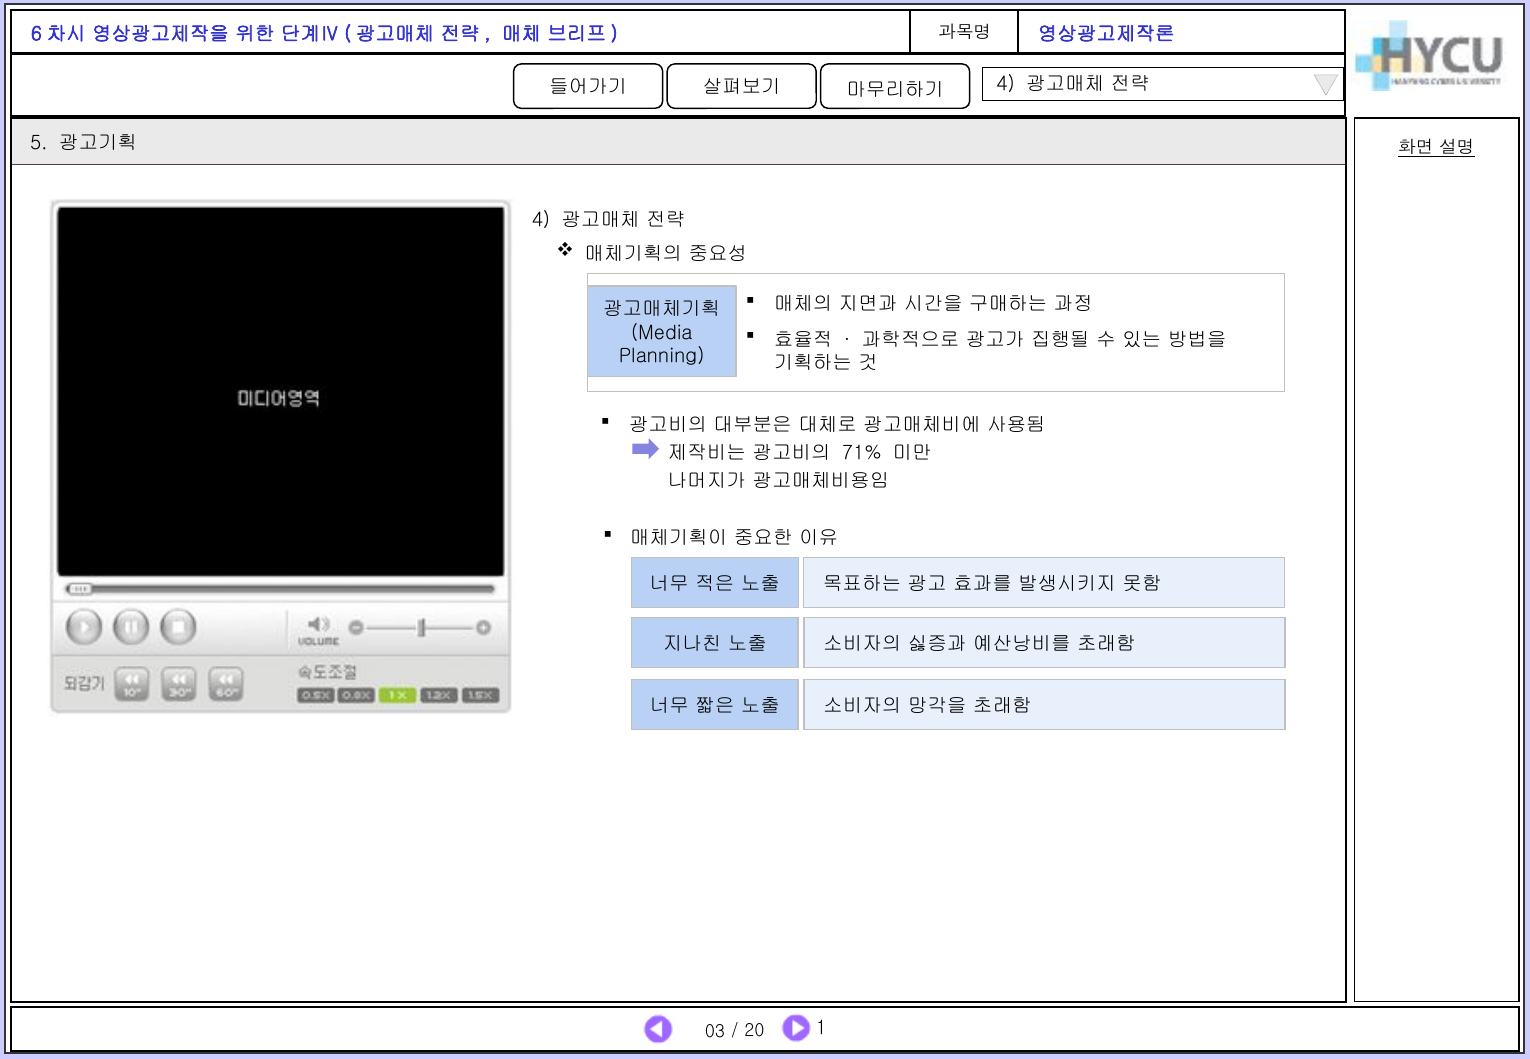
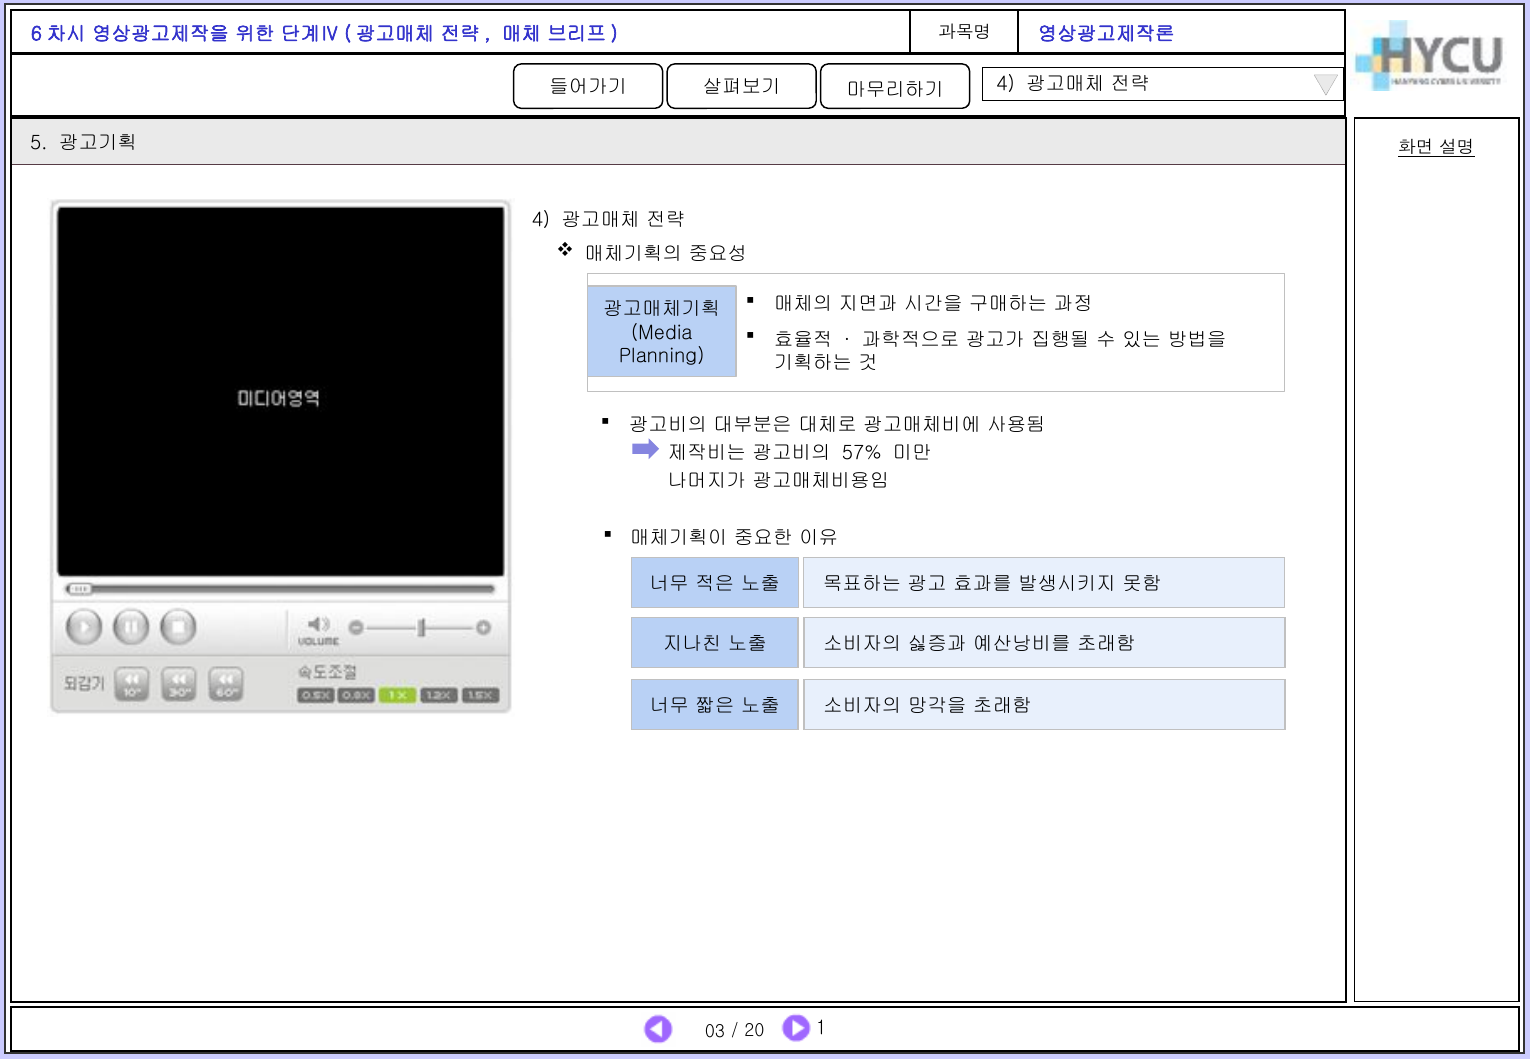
71%: 71% -> 57% (862, 453)
